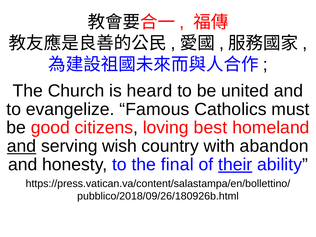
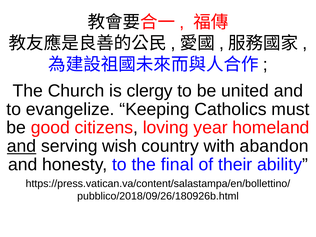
heard: heard -> clergy (150, 91)
Famous: Famous -> Keeping (155, 109)
best: best -> year (211, 128)
their underline: present -> none (235, 165)
